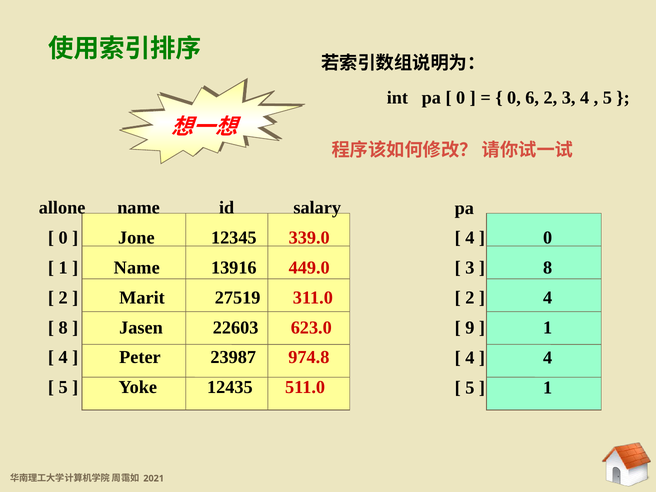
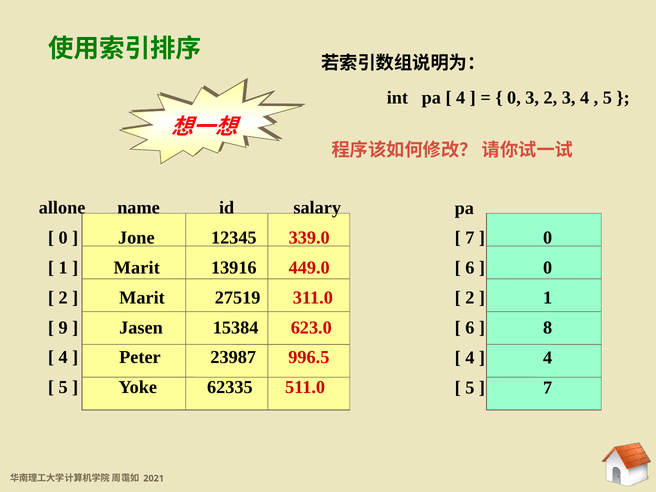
0: 0 -> 4 (461, 98)
0 6: 6 -> 3 (532, 98)
4: 4 -> 7 (470, 238)
Name: Name -> Marit (137, 268)
3: 3 -> 6 (470, 268)
8: 8 -> 0 (548, 268)
4: 4 -> 1 (548, 298)
8: 8 -> 9 (63, 328)
22603: 22603 -> 15384 (236, 328)
9: 9 -> 6 (470, 328)
1: 1 -> 8 (548, 328)
974.8: 974.8 -> 996.5 (309, 357)
12435: 12435 -> 62335 (230, 387)
1: 1 -> 7 (548, 388)
